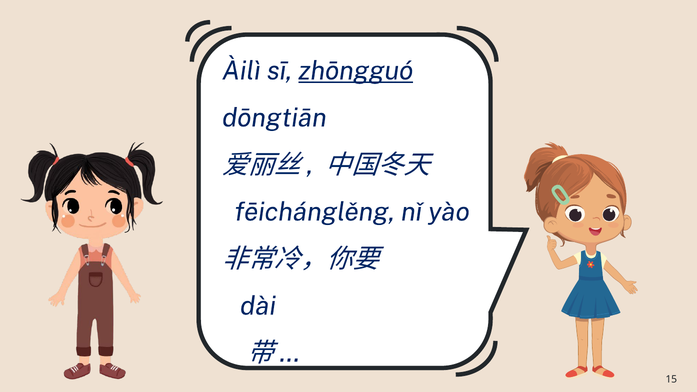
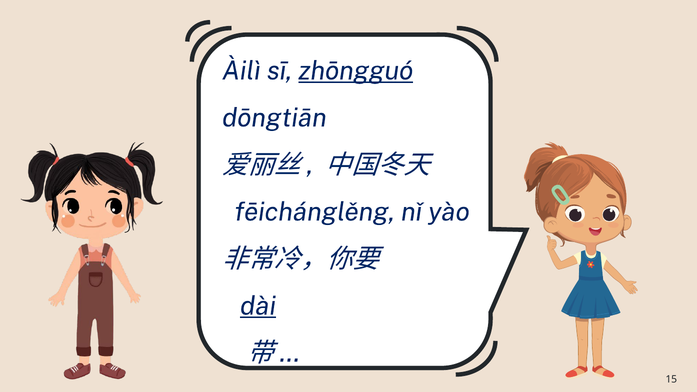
dài underline: none -> present (258, 306)
